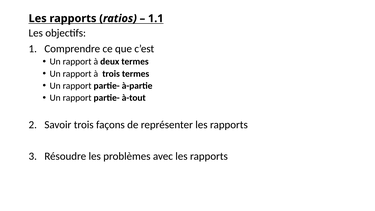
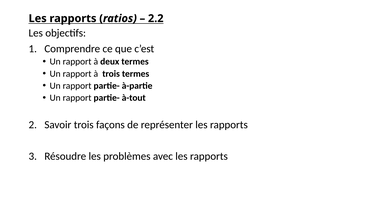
1.1: 1.1 -> 2.2 (156, 18)
